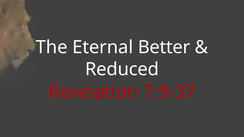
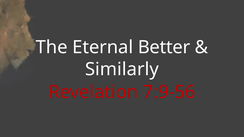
Reduced: Reduced -> Similarly (122, 69)
7:9-37: 7:9-37 -> 7:9-56 (169, 92)
